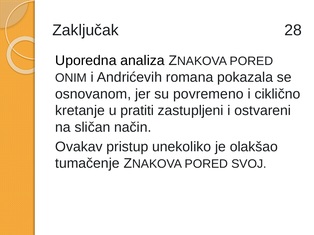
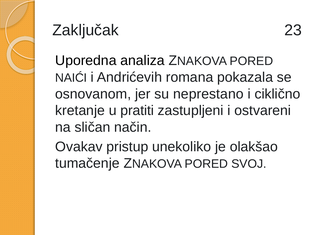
28: 28 -> 23 (293, 30)
ONIM: ONIM -> NAIĆI (71, 78)
povremeno: povremeno -> neprestano (208, 94)
